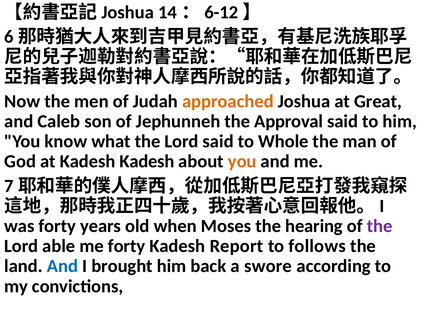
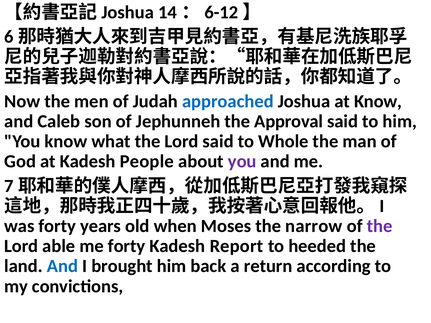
approached colour: orange -> blue (228, 101)
at Great: Great -> Know (378, 101)
Kadesh Kadesh: Kadesh -> People (147, 162)
you colour: orange -> purple (242, 162)
hearing: hearing -> narrow (314, 226)
follows: follows -> heeded (317, 246)
swore: swore -> return (268, 266)
